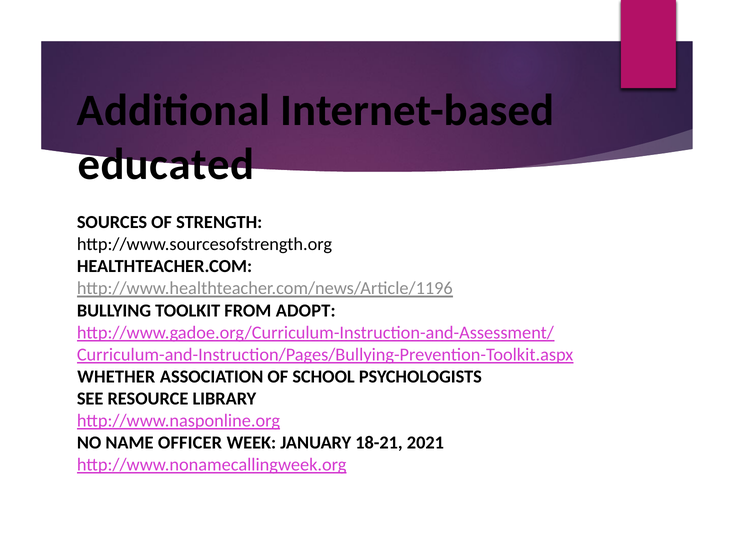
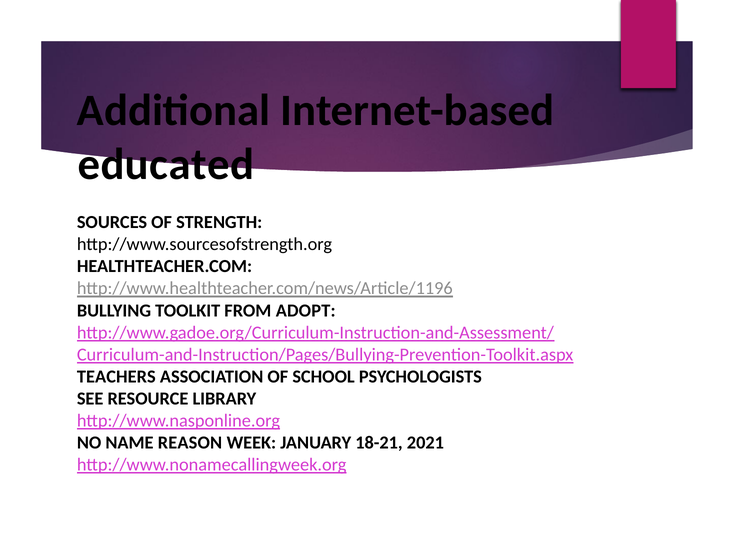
WHETHER: WHETHER -> TEACHERS (116, 377)
OFFICER: OFFICER -> REASON (190, 443)
